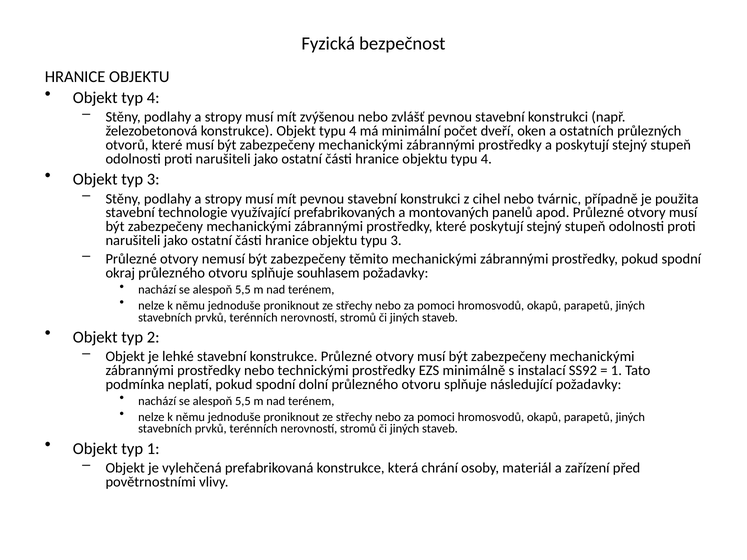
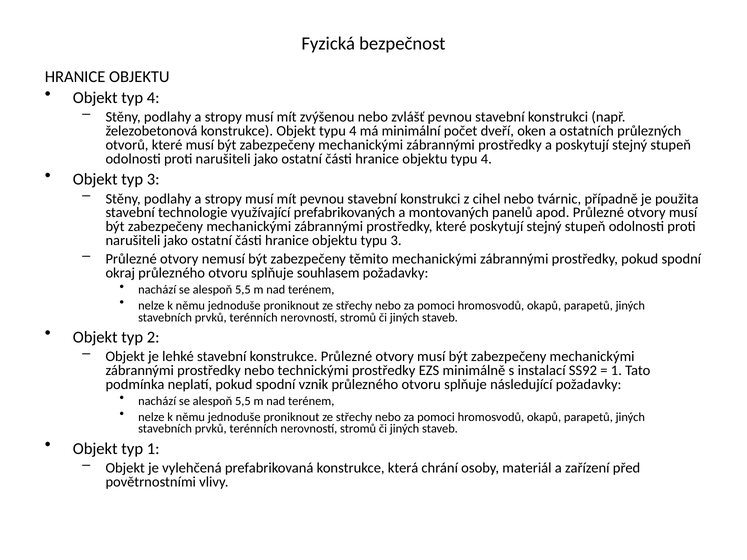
dolní: dolní -> vznik (313, 385)
